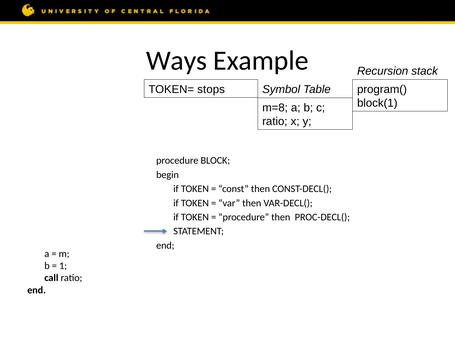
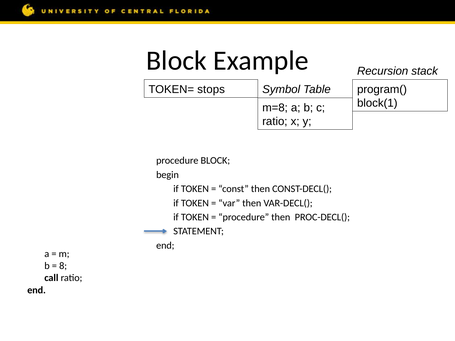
Ways: Ways -> Block (176, 61)
1: 1 -> 8 (63, 266)
